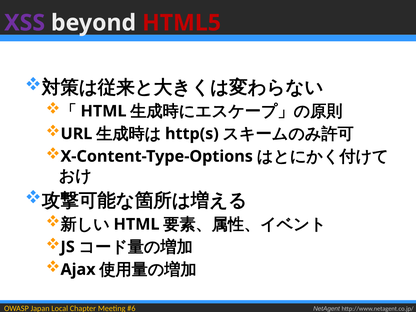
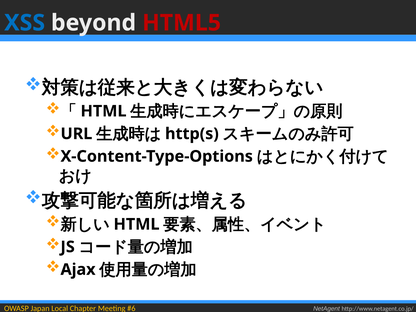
XSS colour: purple -> blue (25, 23)
